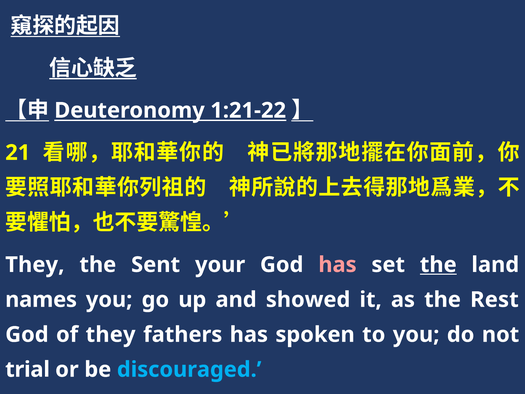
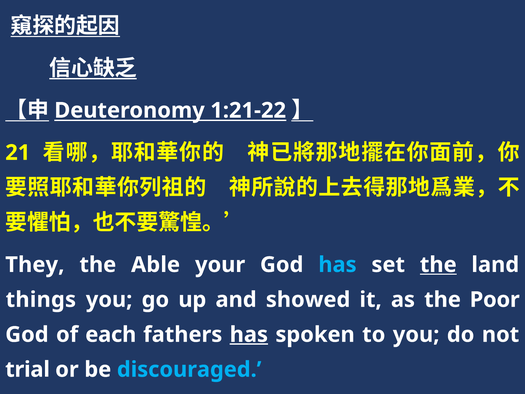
Sent: Sent -> Able (156, 265)
has colour: pink -> light blue (337, 265)
names: names -> things (41, 299)
Rest: Rest -> Poor (495, 299)
of they: they -> each (111, 334)
has underline: none -> present (249, 334)
